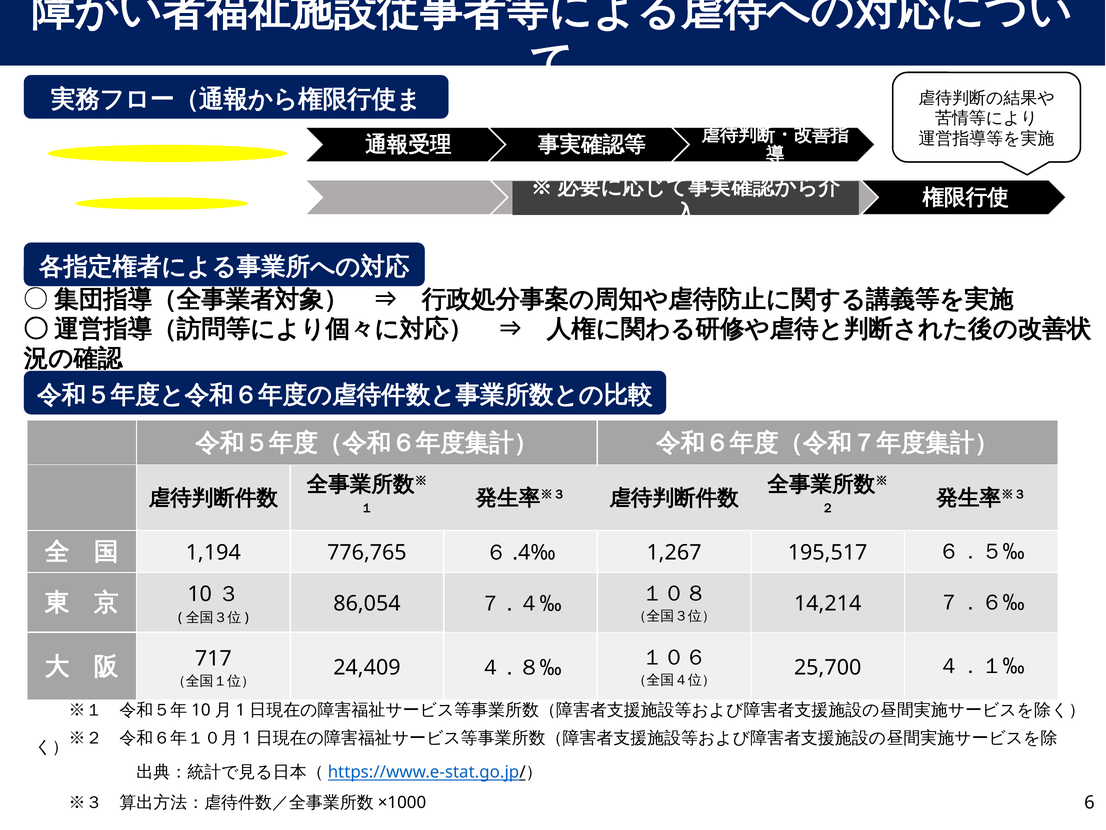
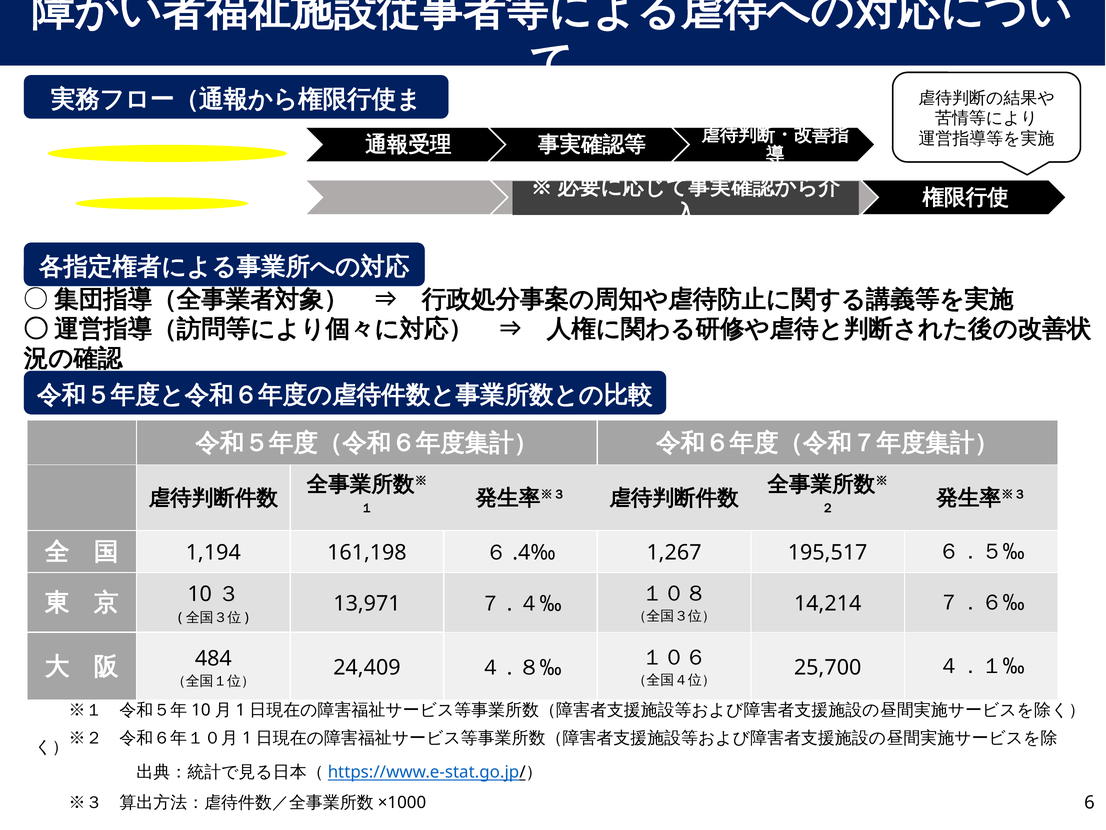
776,765: 776,765 -> 161,198 (367, 552)
86,054: 86,054 -> 13,971 (367, 603)
717: 717 -> 484 (213, 658)
